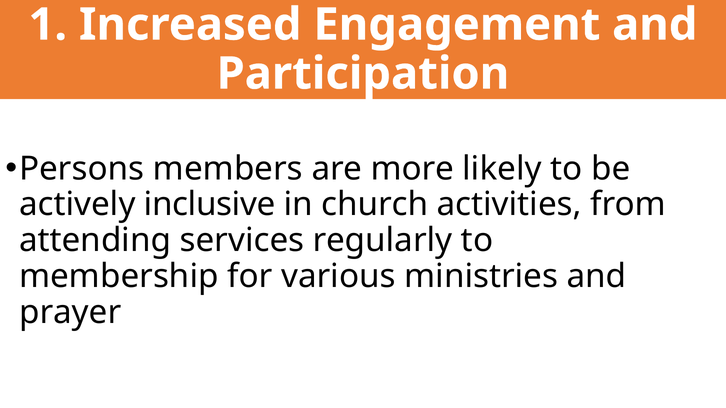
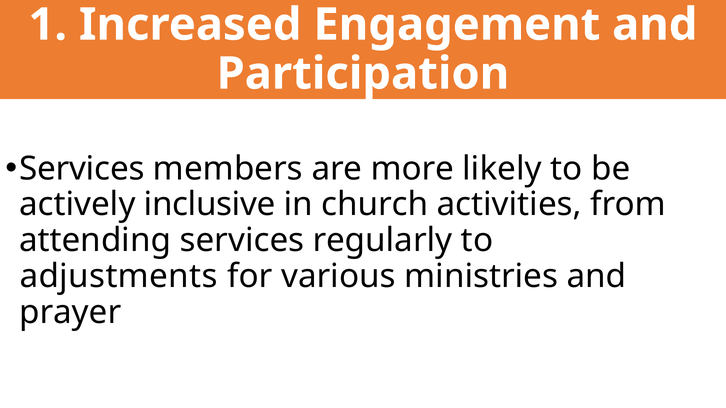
Persons: Persons -> Services (82, 169)
membership: membership -> adjustments (119, 276)
